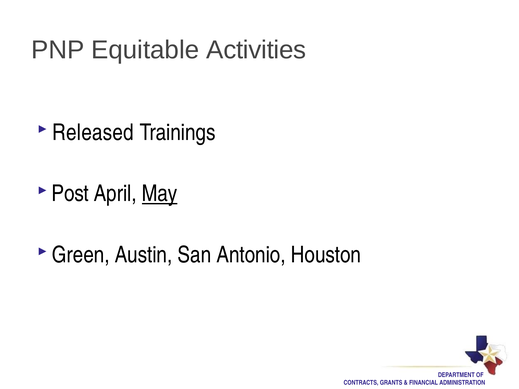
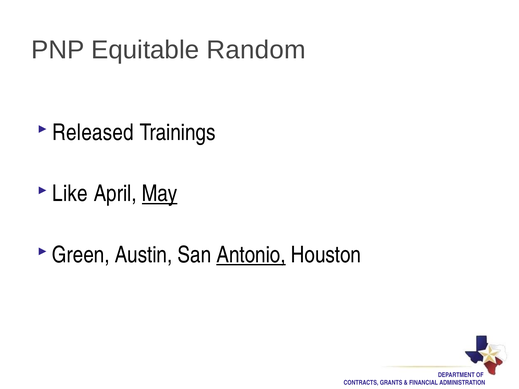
Activities: Activities -> Random (256, 50)
Post: Post -> Like (70, 194)
Antonio underline: none -> present (251, 255)
